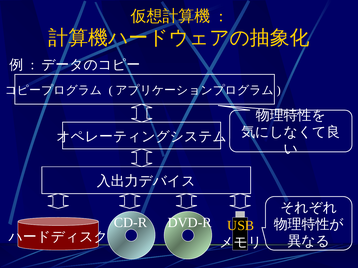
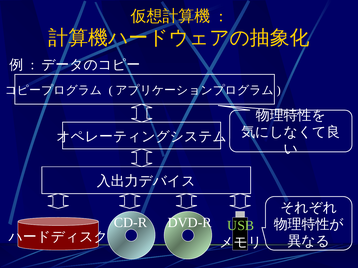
USB colour: yellow -> light green (241, 226)
